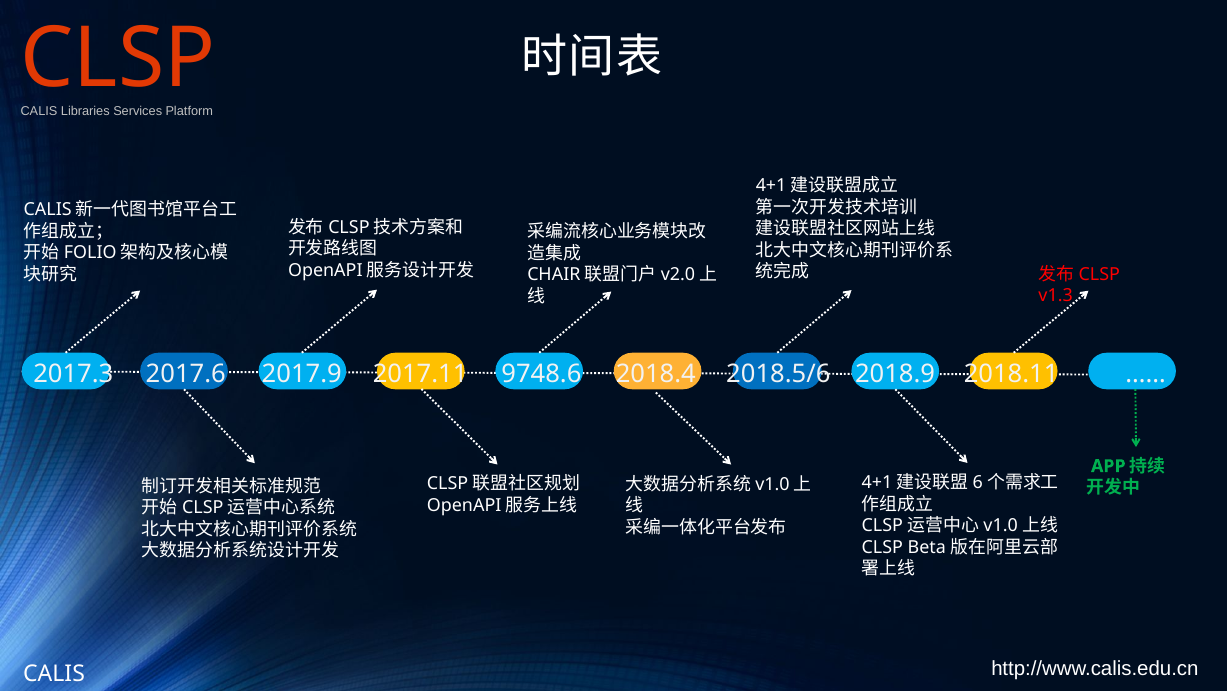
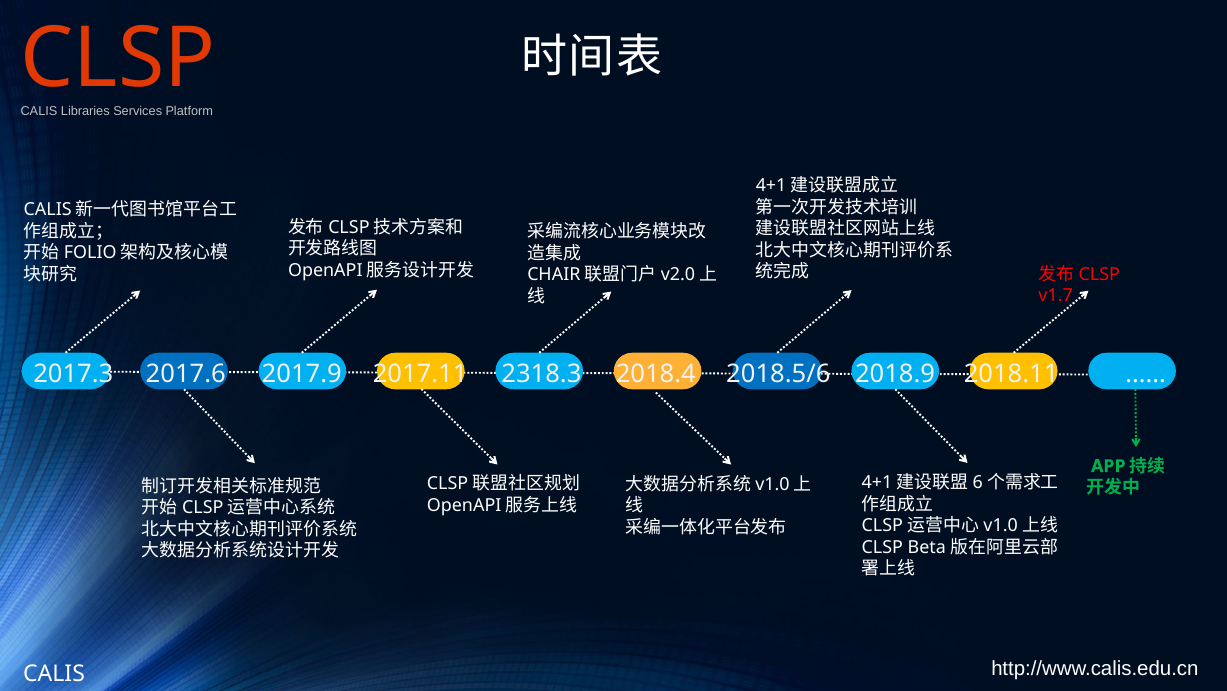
v1.3: v1.3 -> v1.7 (1056, 296)
9748.6: 9748.6 -> 2318.3 (541, 374)
